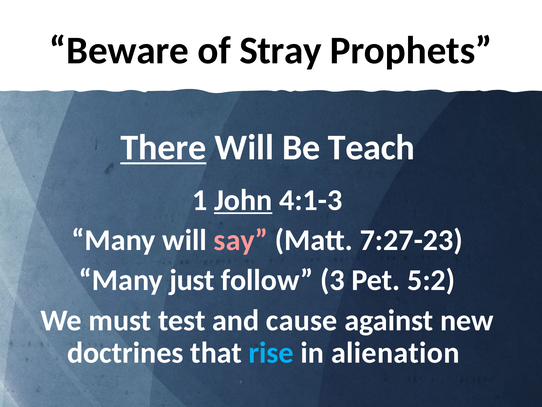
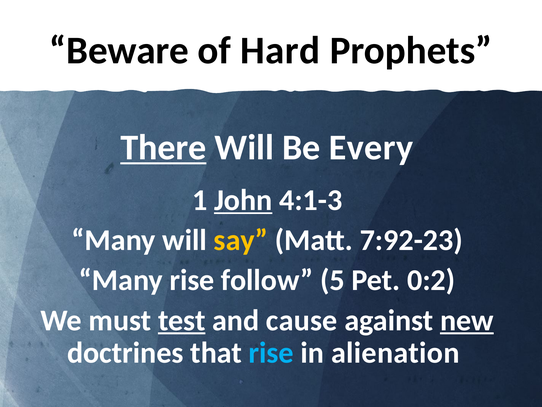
Stray: Stray -> Hard (280, 51)
Teach: Teach -> Every (371, 148)
say colour: pink -> yellow (241, 240)
7:27-23: 7:27-23 -> 7:92-23 (411, 240)
Many just: just -> rise (192, 280)
3: 3 -> 5 (332, 280)
5:2: 5:2 -> 0:2 (431, 280)
test underline: none -> present (182, 320)
new underline: none -> present (467, 320)
